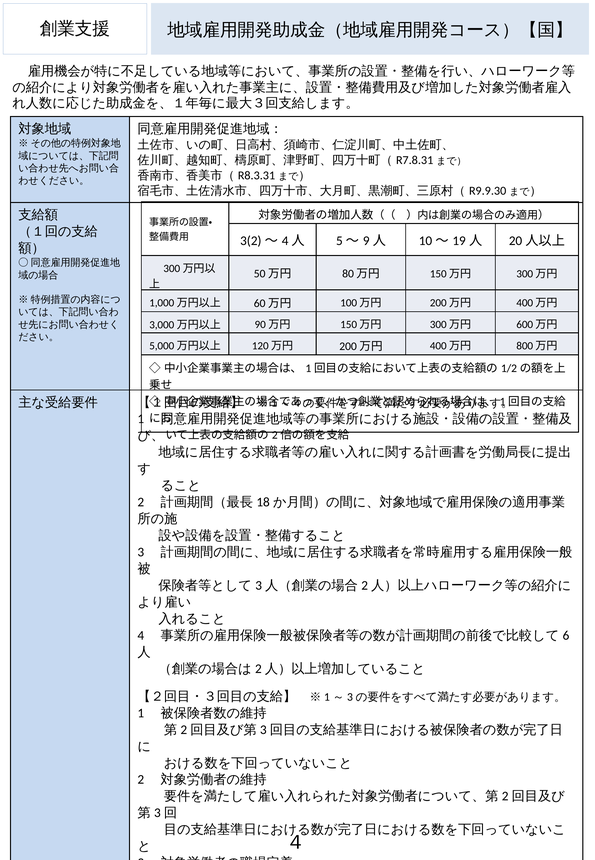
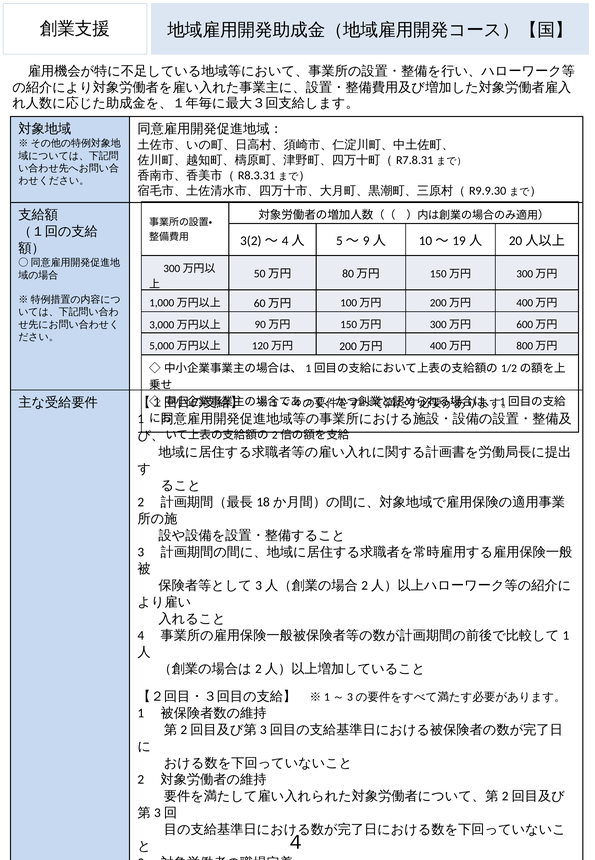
6: 6 -> 1 (566, 635)
